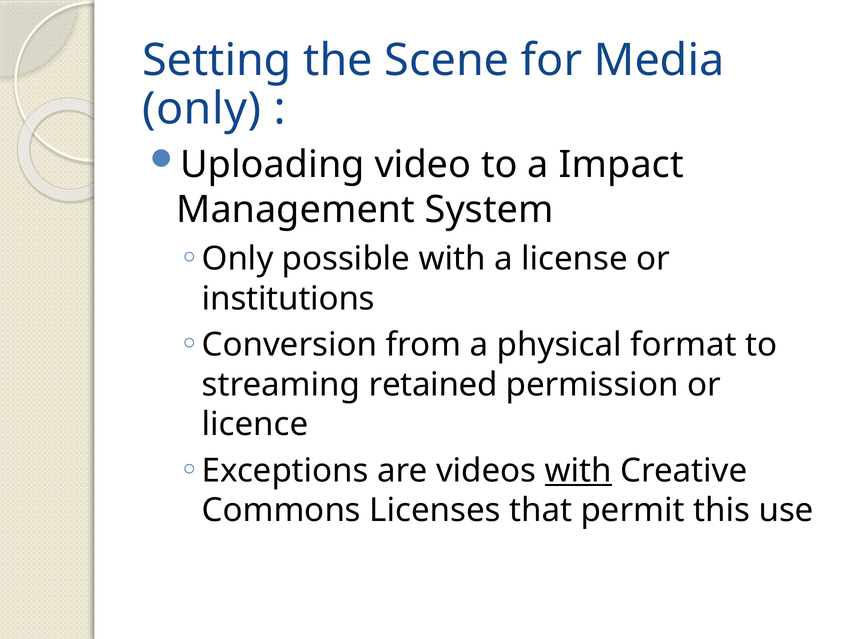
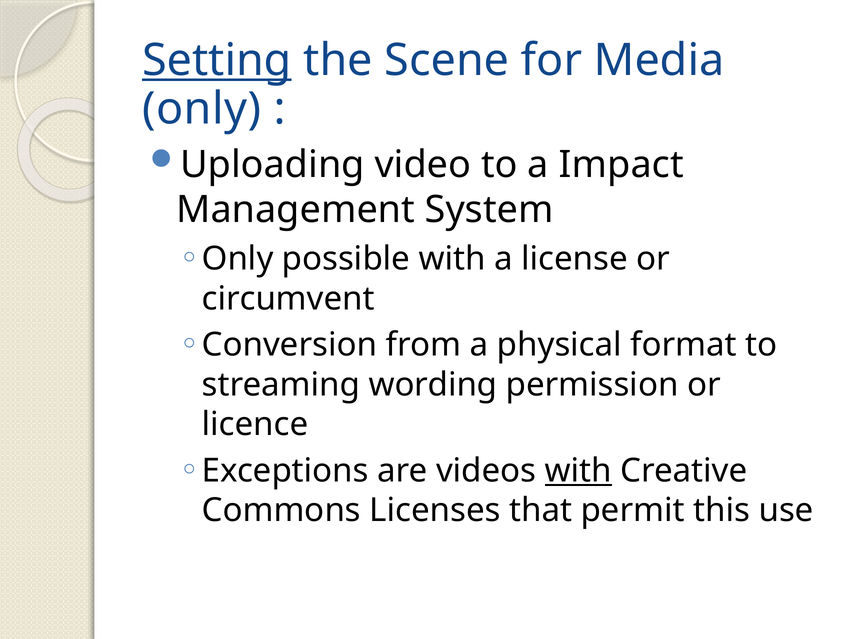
Setting underline: none -> present (217, 60)
institutions: institutions -> circumvent (288, 299)
retained: retained -> wording (433, 385)
